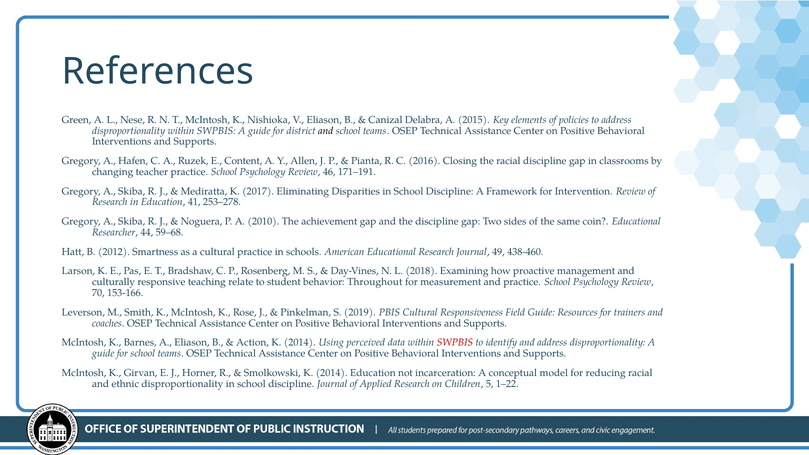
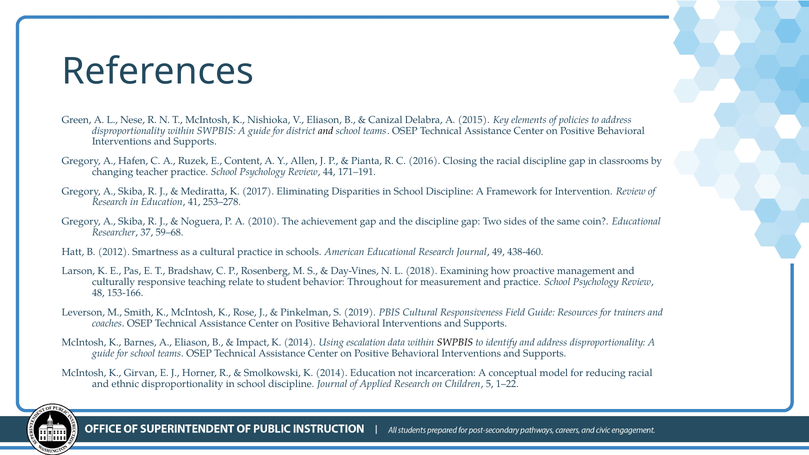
46: 46 -> 44 (329, 172)
44: 44 -> 37 (147, 232)
70: 70 -> 48 (98, 293)
Action: Action -> Impact (253, 343)
perceived: perceived -> escalation (366, 343)
SWPBIS colour: red -> black (455, 343)
